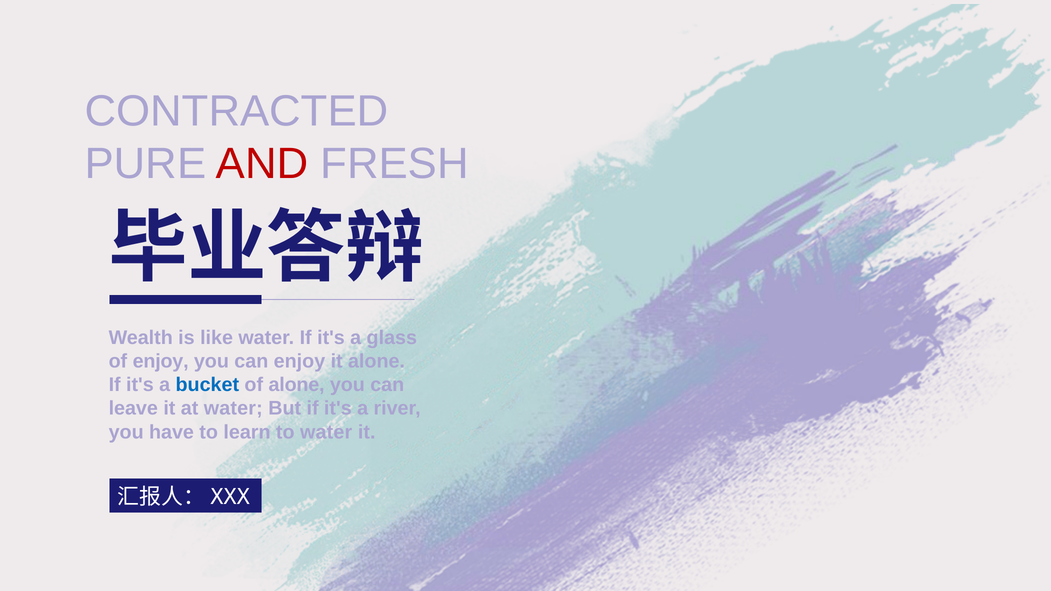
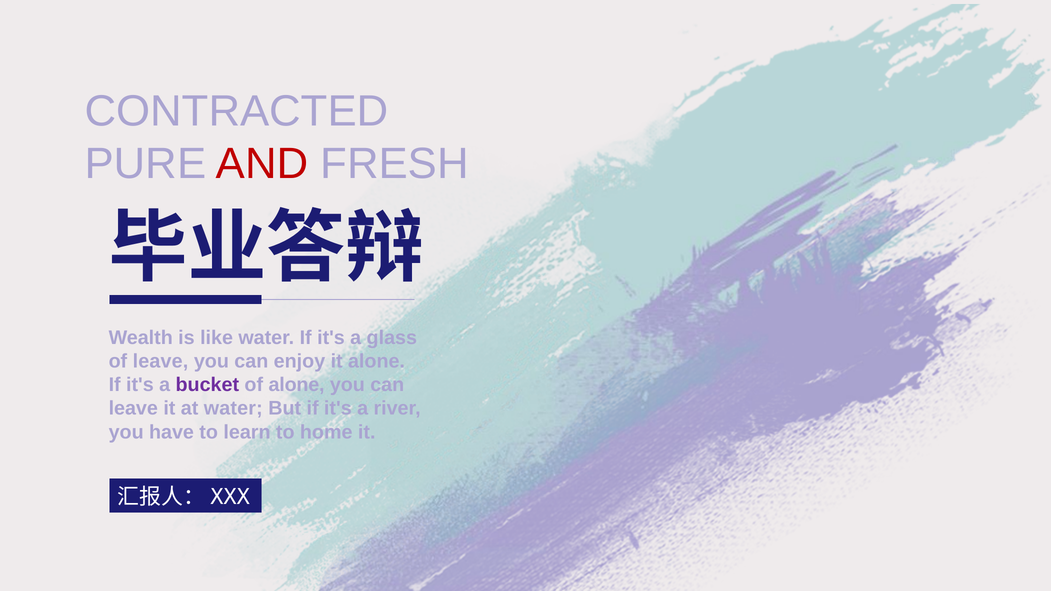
of enjoy: enjoy -> leave (160, 361)
bucket colour: blue -> purple (207, 385)
to water: water -> home (326, 432)
